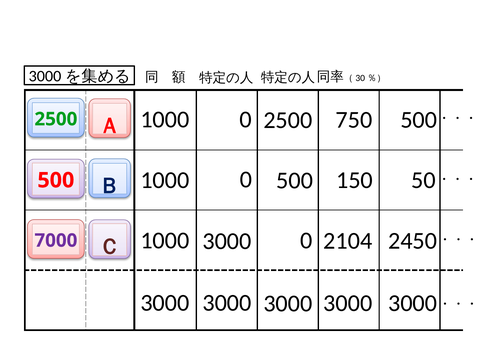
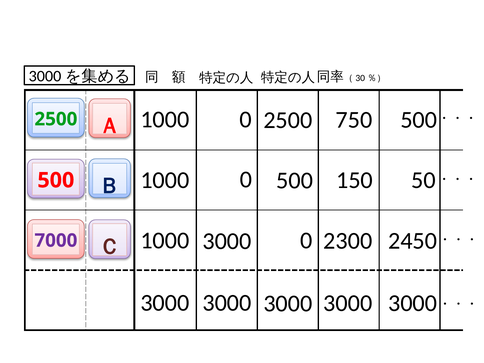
2104: 2104 -> 2300 (348, 241)
